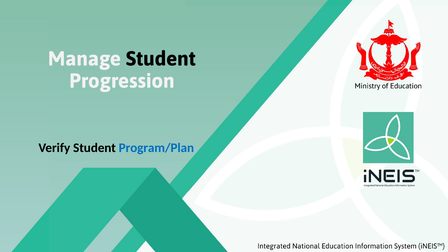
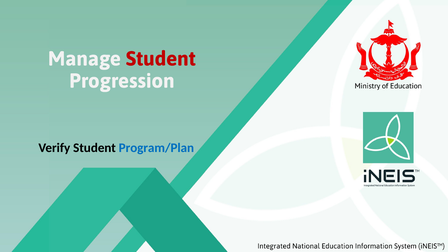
Student colour: black -> red (161, 59)
